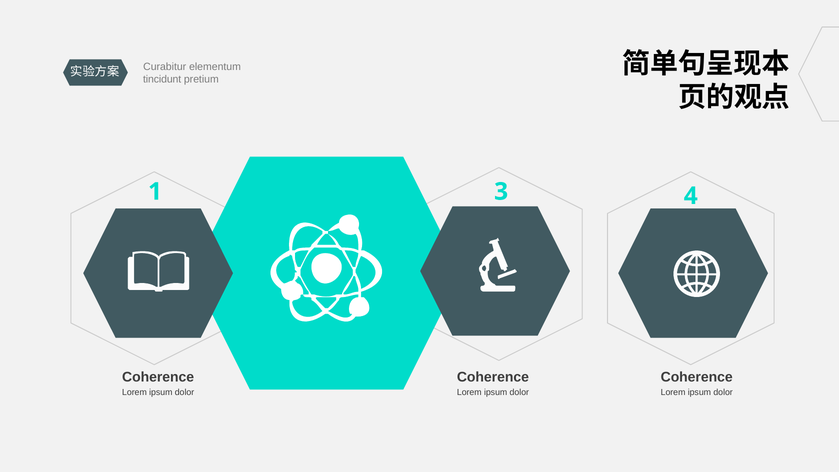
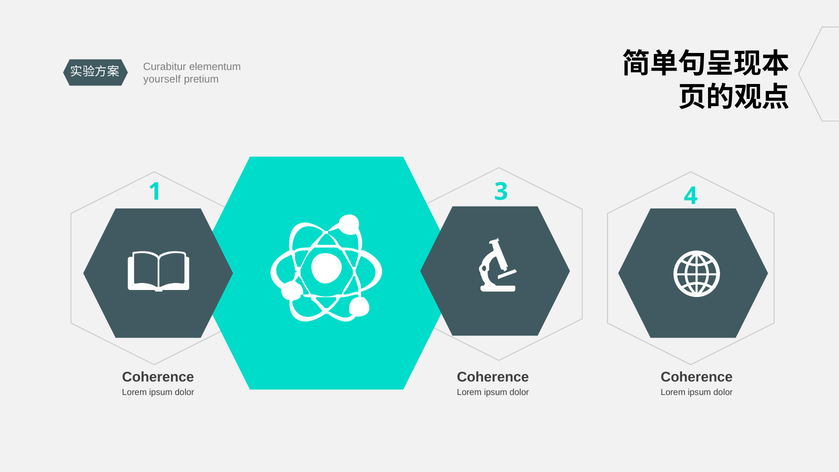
tincidunt: tincidunt -> yourself (162, 79)
